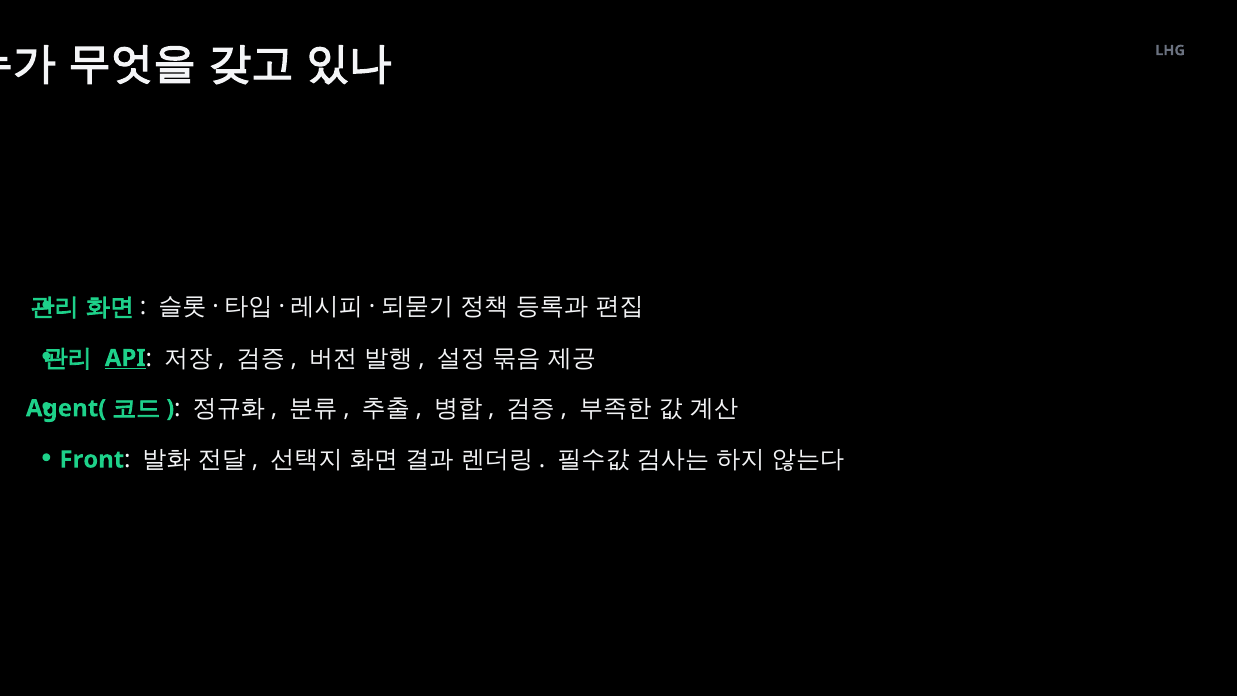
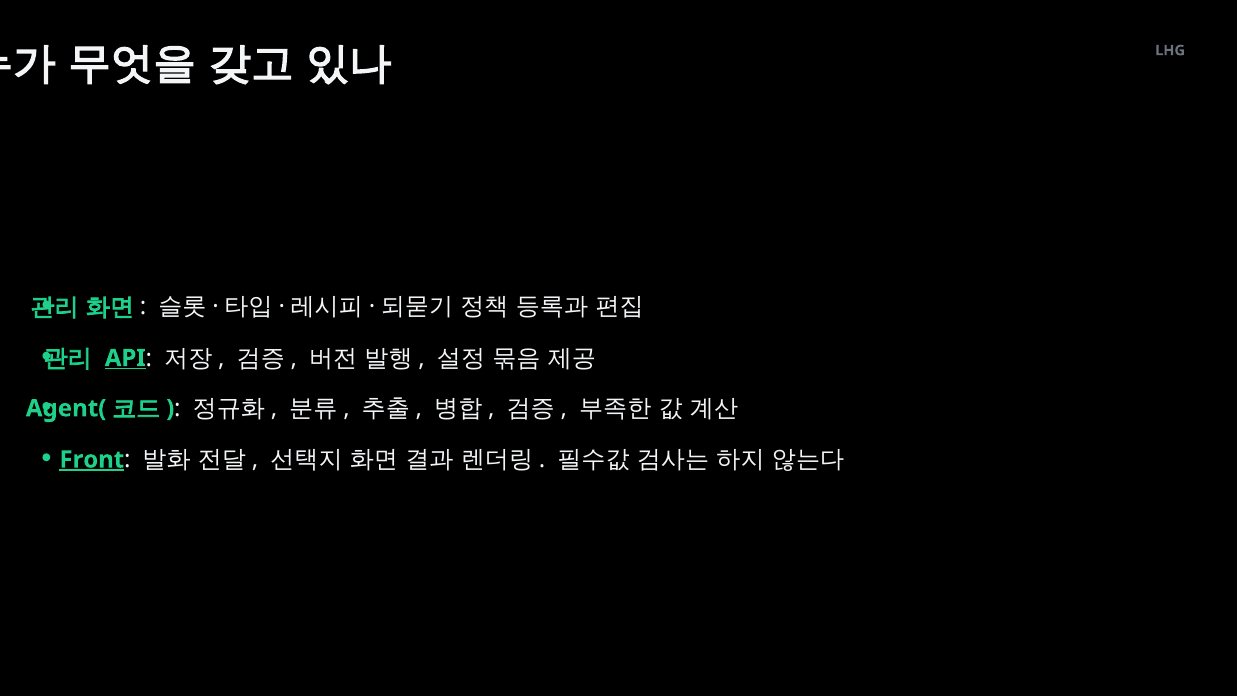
Front underline: none -> present (92, 459)
